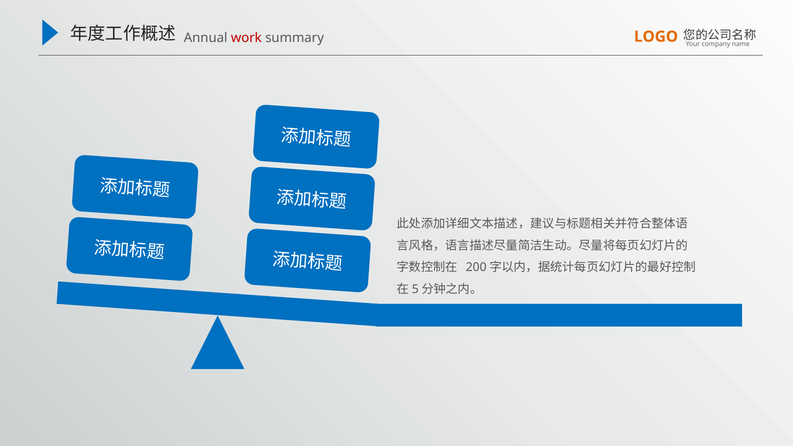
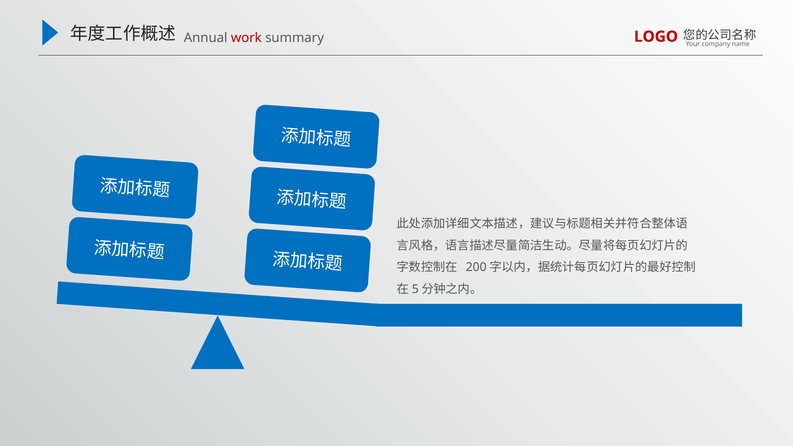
LOGO colour: orange -> red (656, 37)
